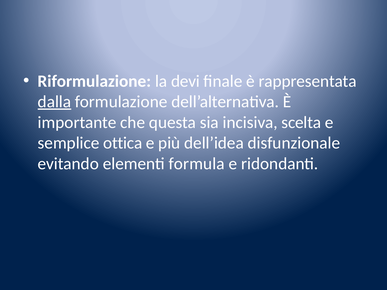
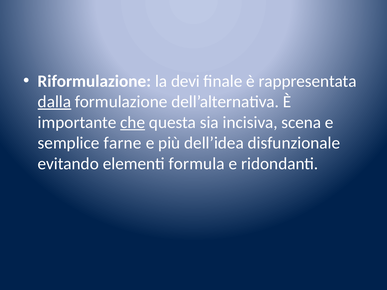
che underline: none -> present (133, 122)
scelta: scelta -> scena (301, 122)
ottica: ottica -> farne (123, 143)
